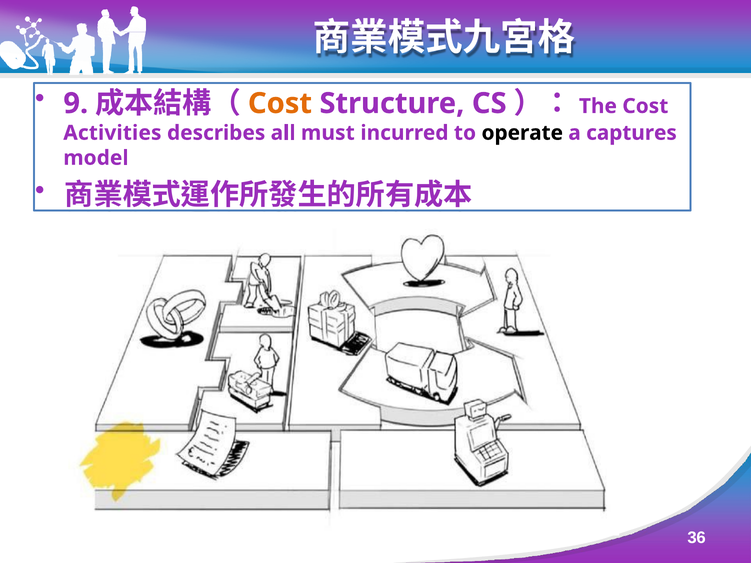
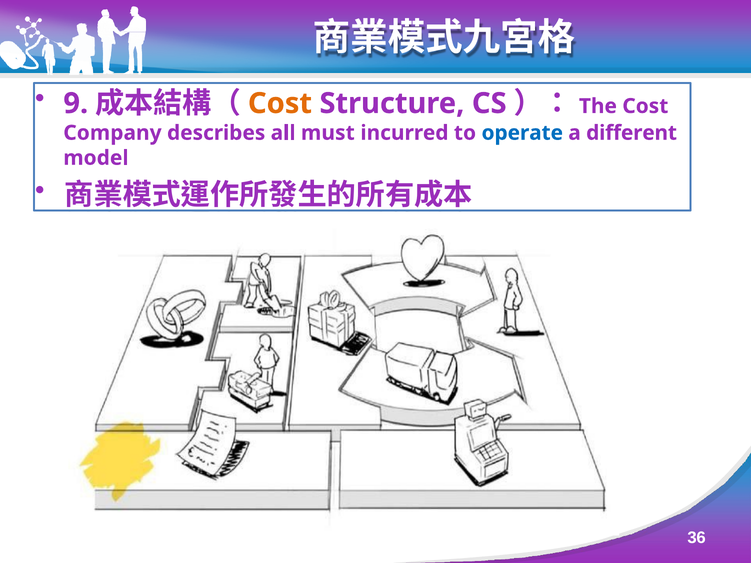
Activities: Activities -> Company (112, 133)
operate colour: black -> blue (522, 133)
captures: captures -> different (632, 133)
